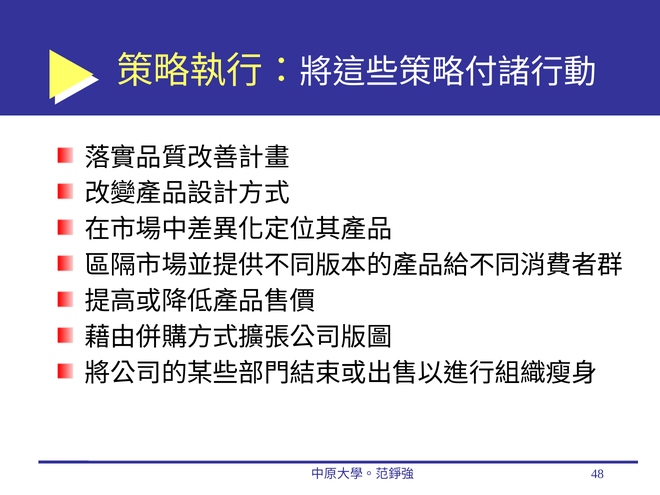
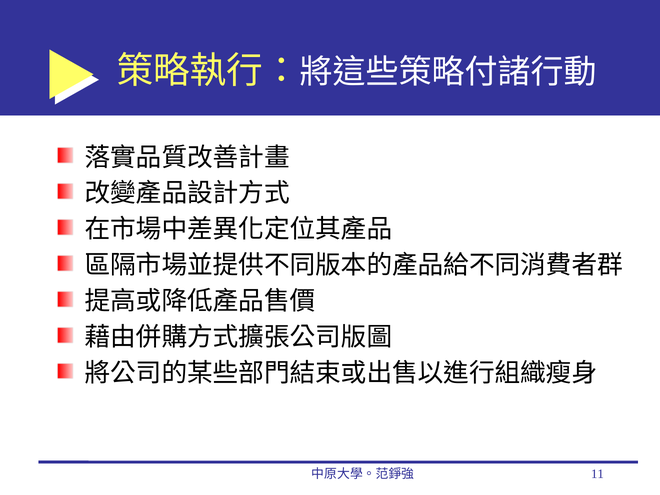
48: 48 -> 11 (597, 474)
